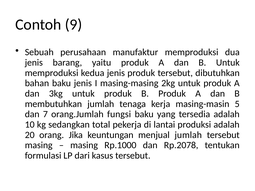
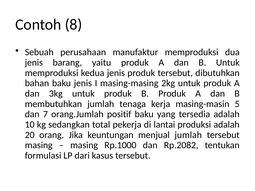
9: 9 -> 8 (74, 25)
fungsi: fungsi -> positif (119, 114)
Rp.2078: Rp.2078 -> Rp.2082 (181, 145)
